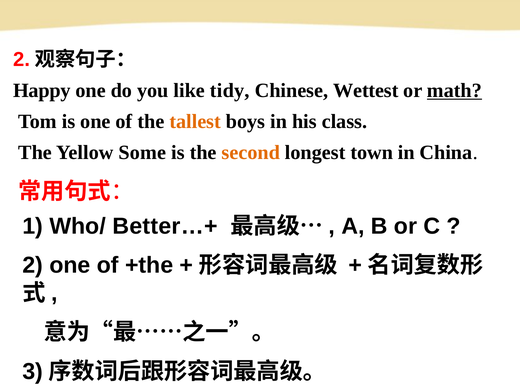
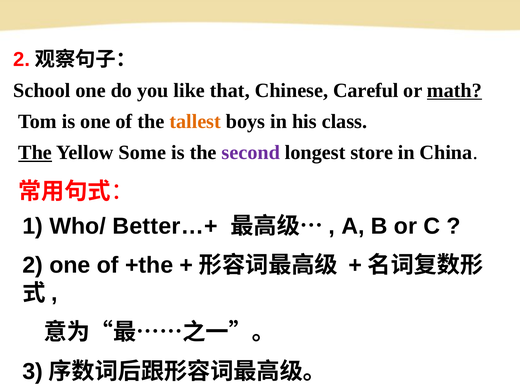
Happy: Happy -> School (42, 91)
tidy: tidy -> that (230, 91)
Wettest: Wettest -> Careful (366, 91)
The underline: none -> present (35, 153)
second colour: orange -> purple (251, 153)
town: town -> store (372, 153)
